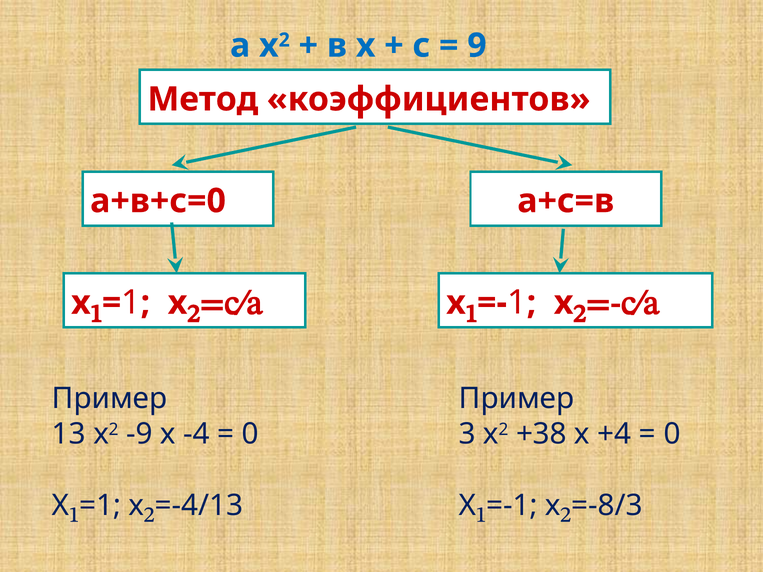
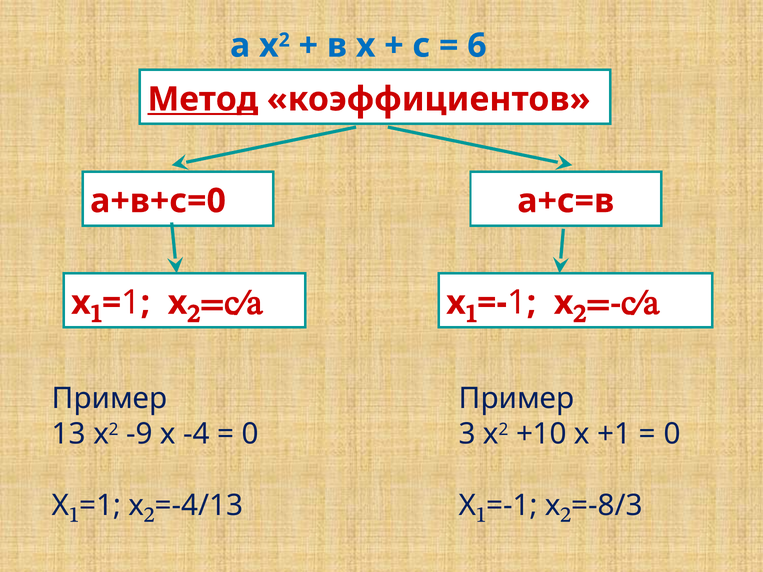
9: 9 -> 6 (477, 46)
Метод underline: none -> present (203, 99)
+38: +38 -> +10 (541, 434)
+4: +4 -> +1 (614, 434)
